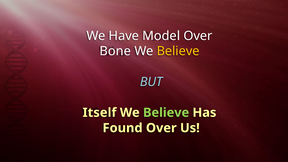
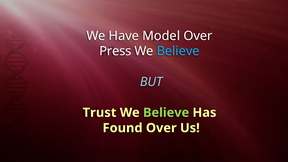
Bone: Bone -> Press (115, 51)
Believe colour: yellow -> light blue (178, 51)
Itself: Itself -> Trust (100, 113)
